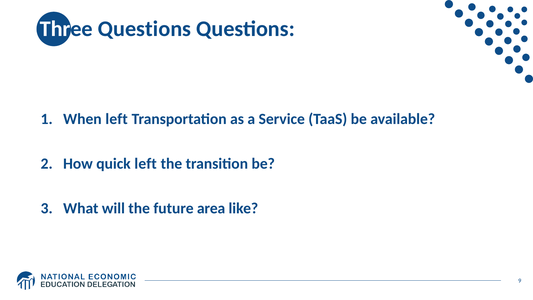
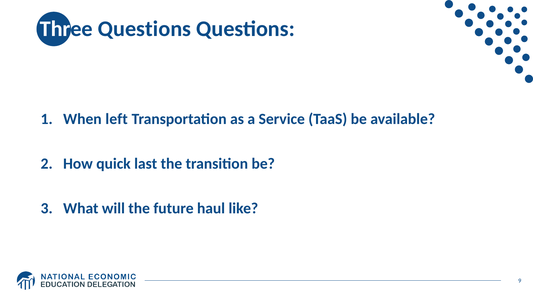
quick left: left -> last (146, 164)
area: area -> haul (211, 208)
